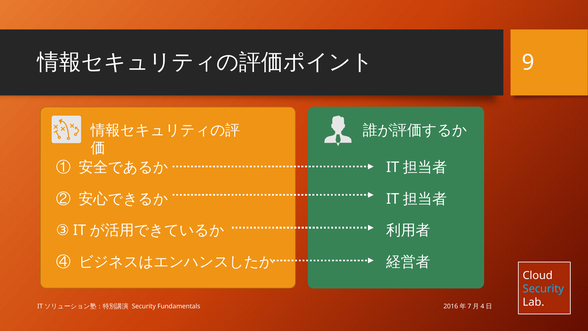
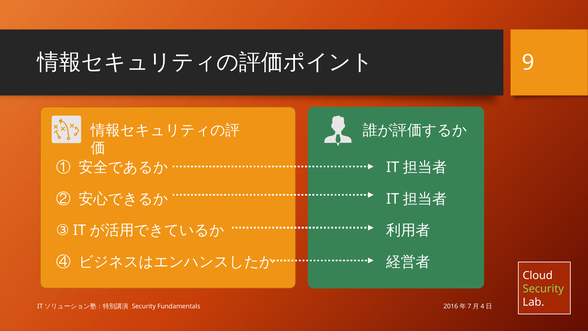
Security colour: light blue -> light green (543, 289)
